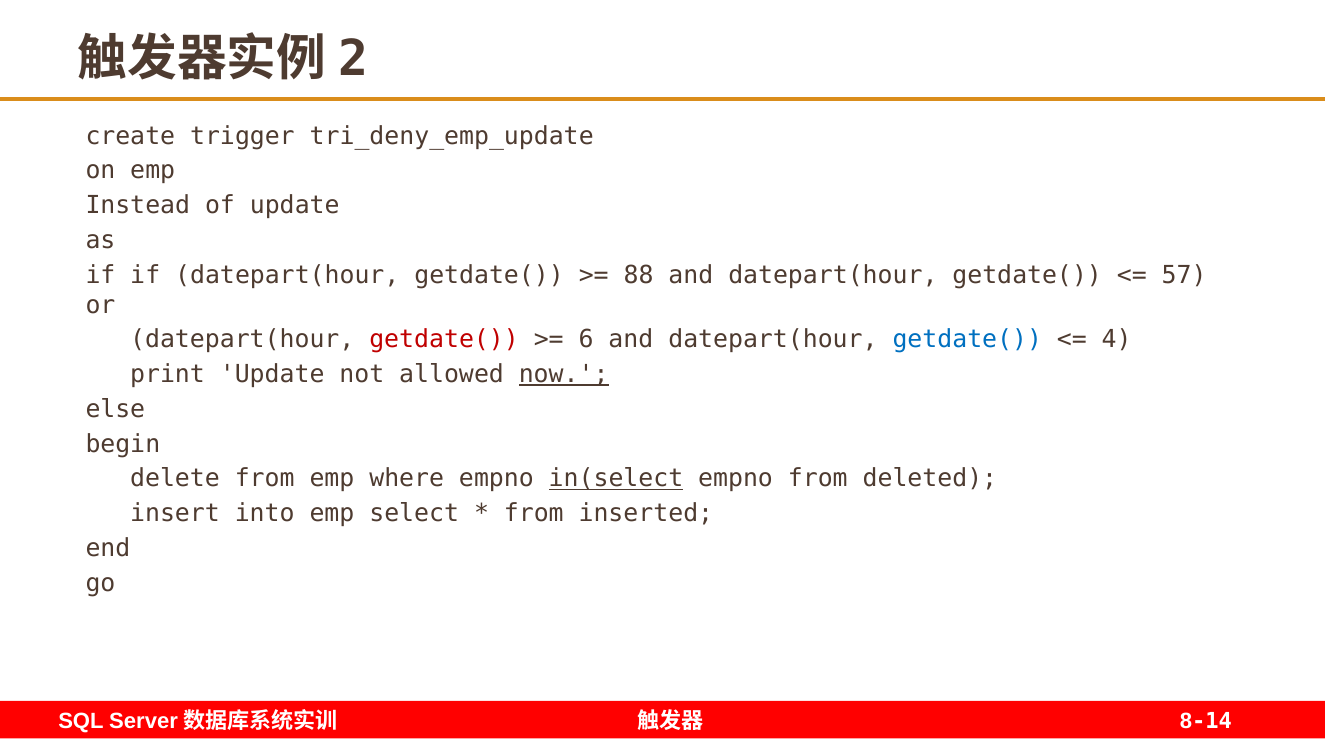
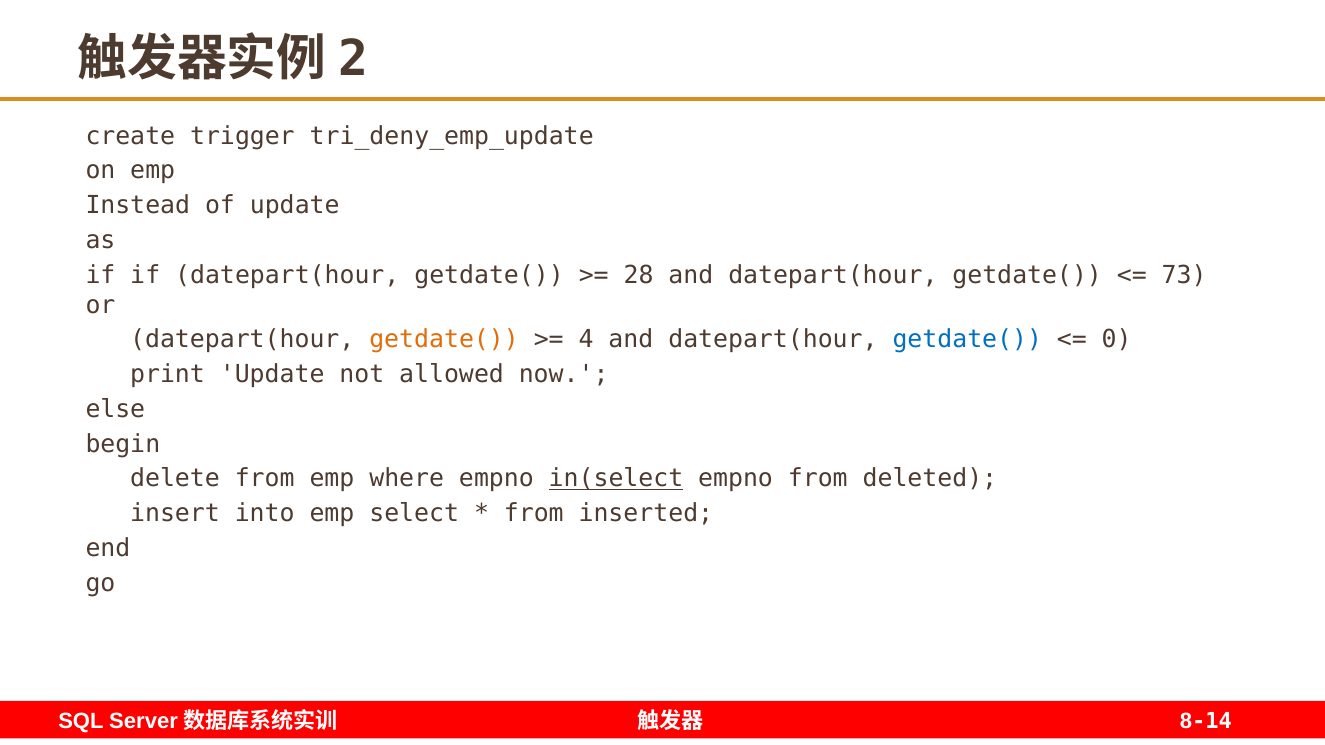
88: 88 -> 28 (639, 275)
57: 57 -> 73 (1184, 275)
getdate( colour: red -> orange (444, 340)
6: 6 -> 4 (586, 340)
4: 4 -> 0 (1117, 340)
now underline: present -> none (564, 375)
